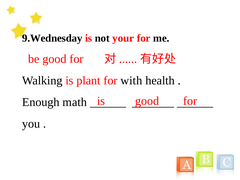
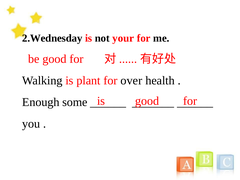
9.Wednesday: 9.Wednesday -> 2.Wednesday (52, 38)
with: with -> over (131, 81)
math: math -> some (75, 102)
